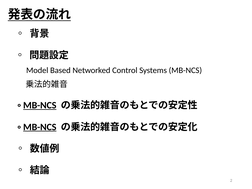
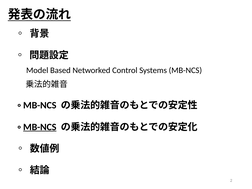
MB-NCS underline: present -> none (40, 105)
